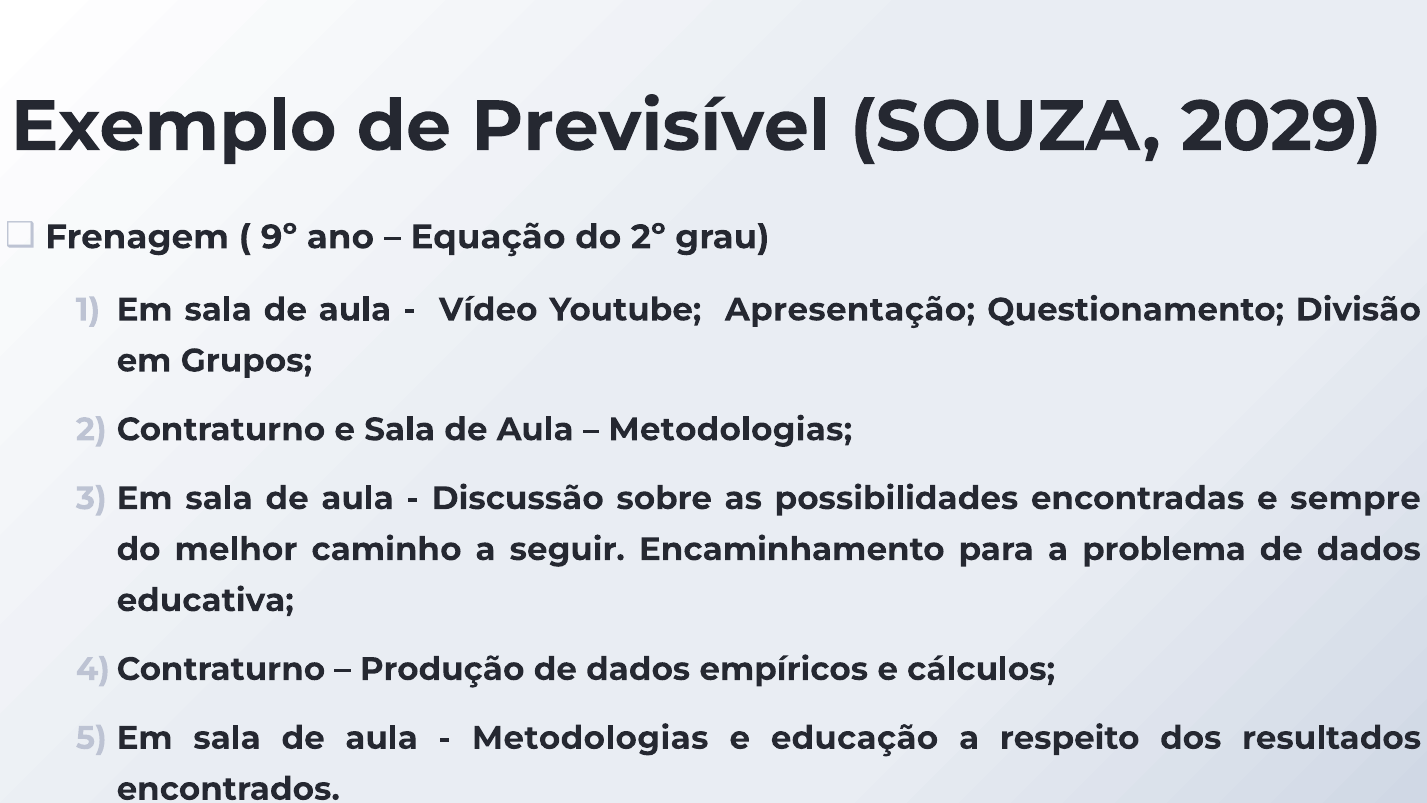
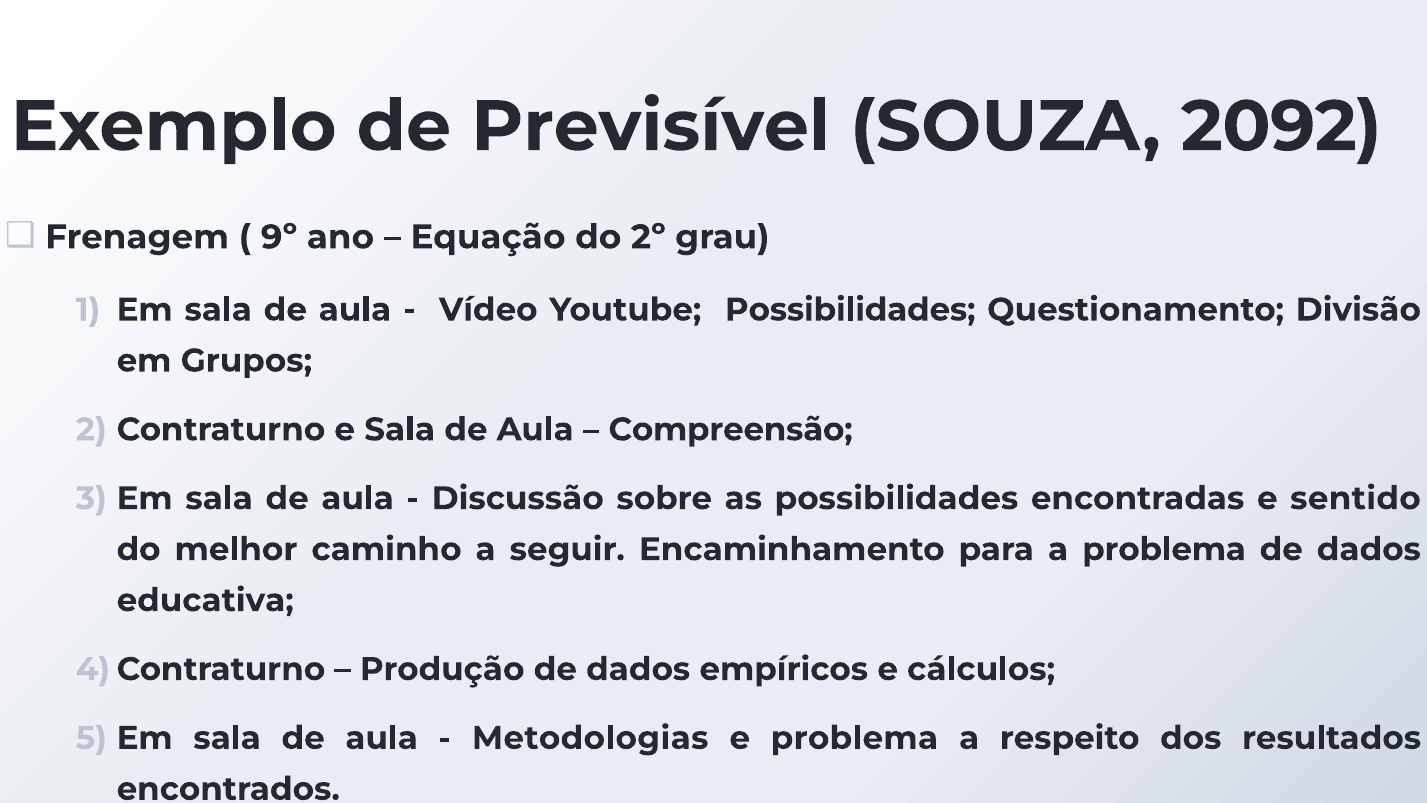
2029: 2029 -> 2092 (1281, 127)
Youtube Apresentação: Apresentação -> Possibilidades (850, 310)
Metodologias: Metodologias -> Compreensão (731, 429)
sempre: sempre -> sentido (1355, 498)
e educação: educação -> problema (854, 738)
